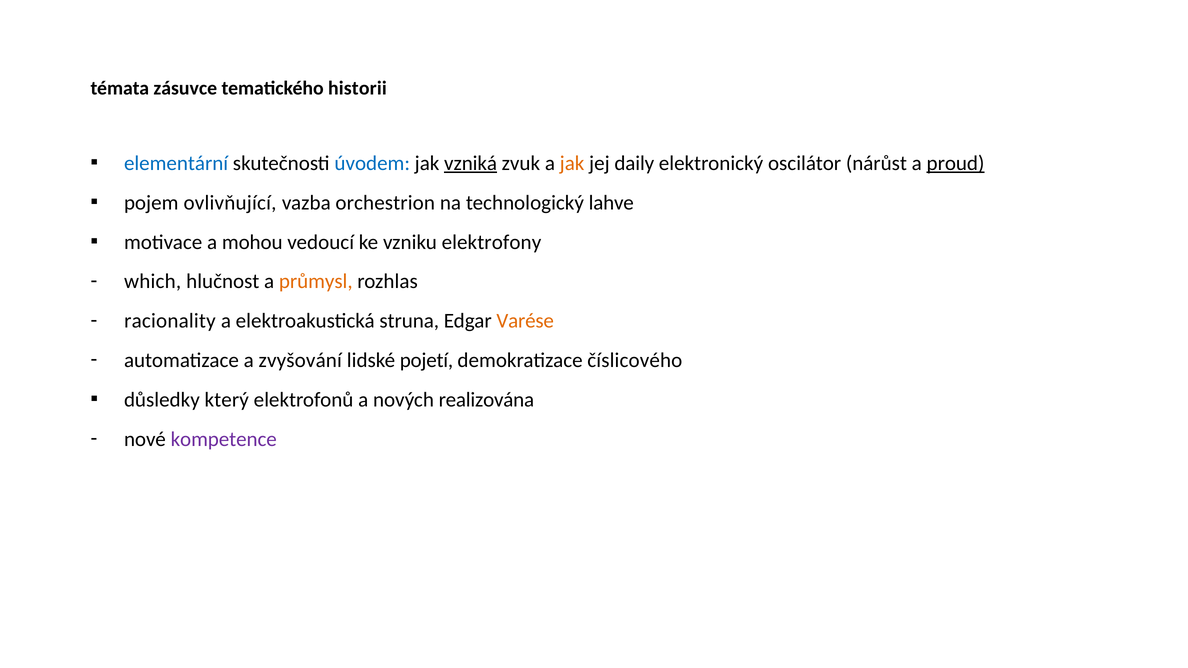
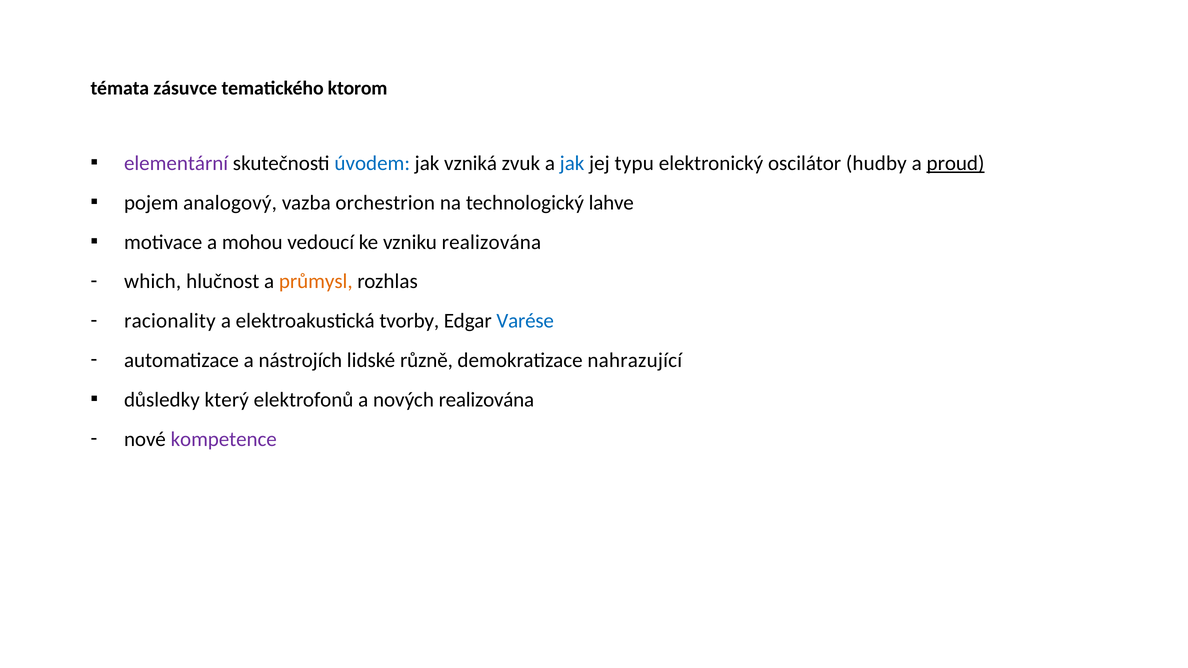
historii: historii -> ktorom (358, 88)
elementární colour: blue -> purple (176, 163)
vzniká underline: present -> none (471, 163)
jak colour: orange -> blue (572, 163)
daily: daily -> typu (634, 163)
nárůst: nárůst -> hudby (876, 163)
ovlivňující: ovlivňující -> analogový (230, 203)
vzniku elektrofony: elektrofony -> realizována (491, 242)
struna: struna -> tvorby (409, 321)
Varése colour: orange -> blue (525, 321)
zvyšování: zvyšování -> nástrojích (300, 360)
pojetí: pojetí -> různě (426, 360)
číslicového: číslicového -> nahrazující (635, 360)
